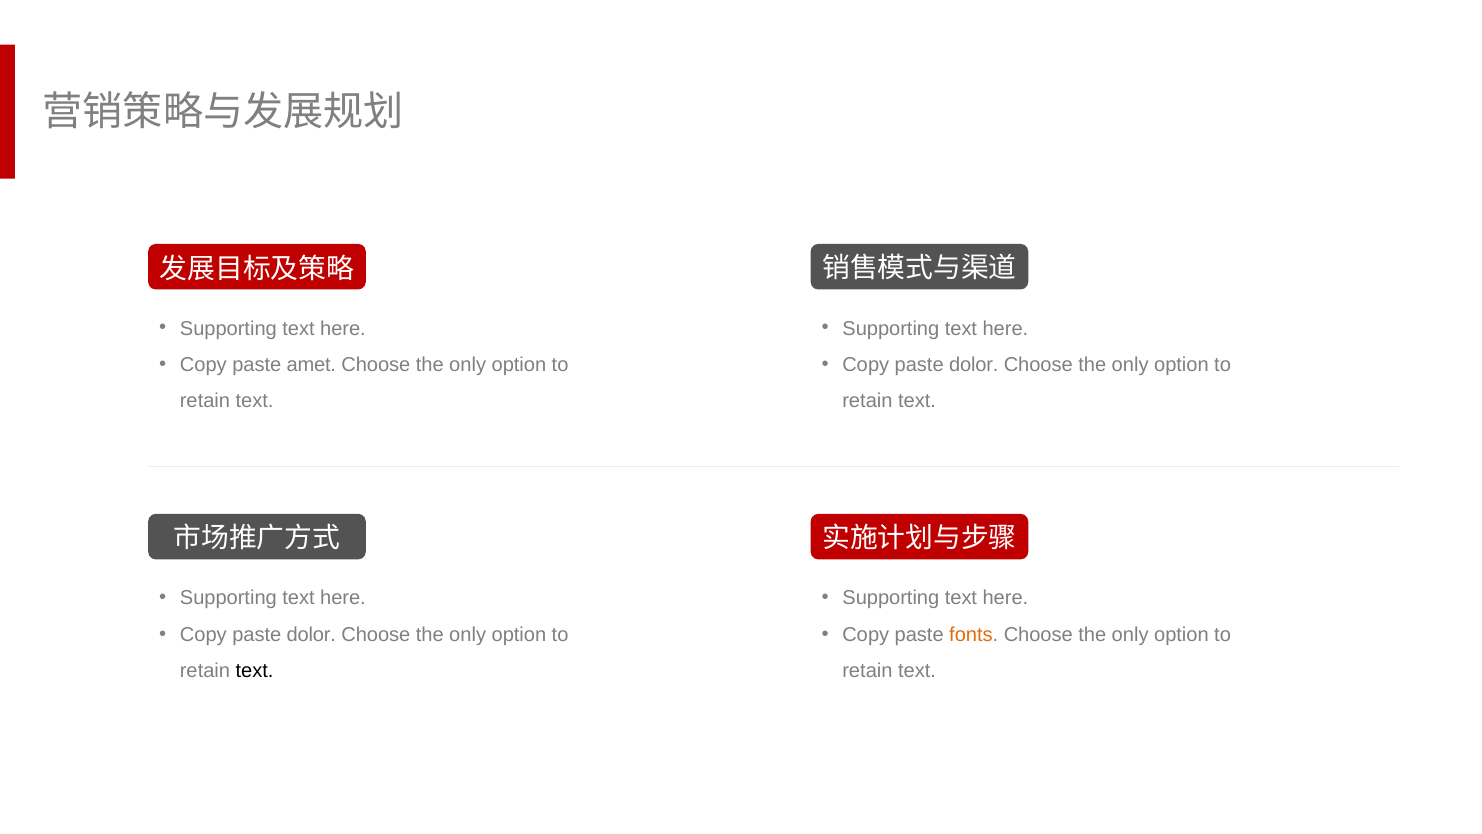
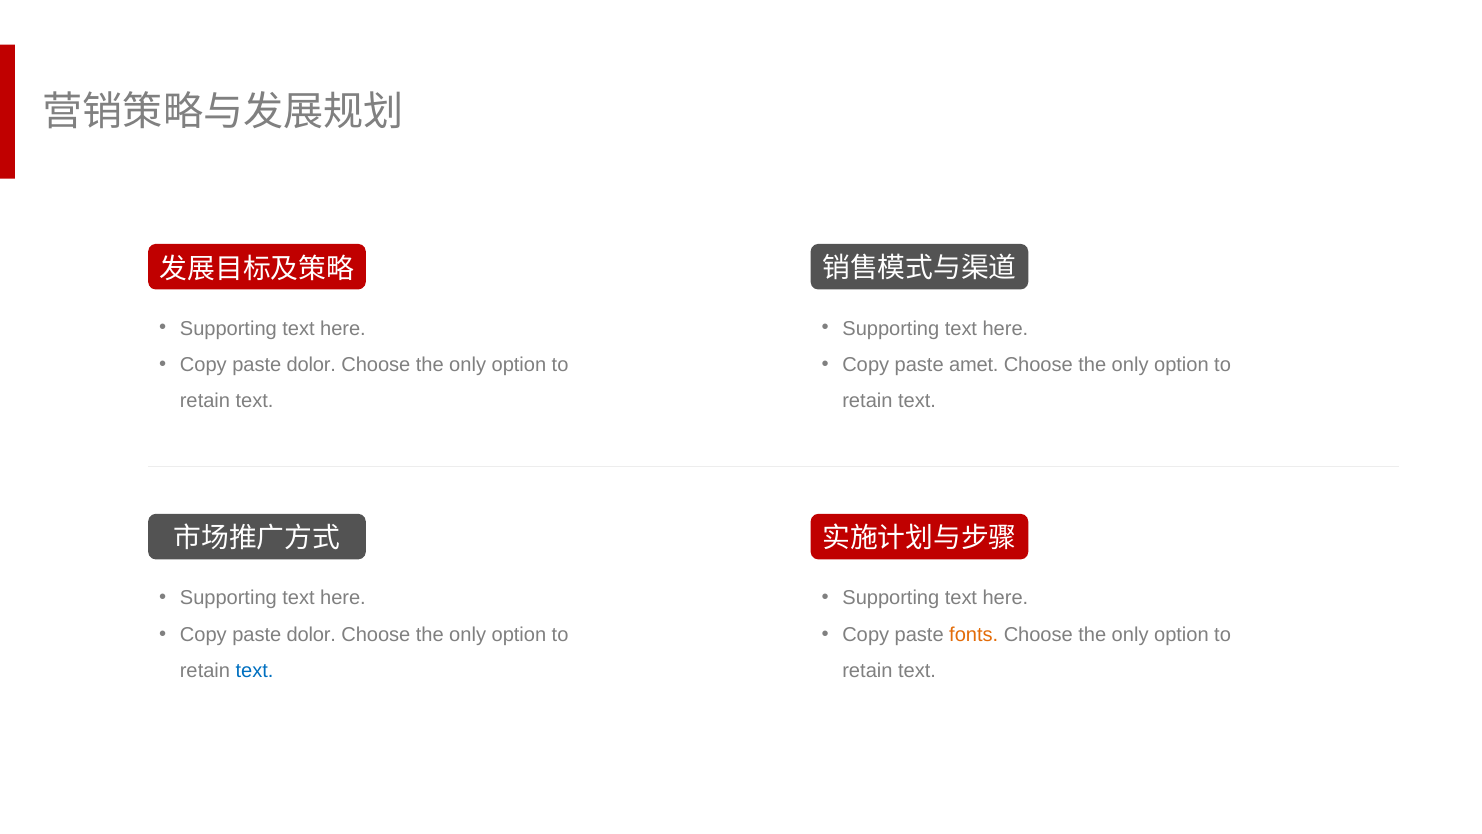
amet: amet -> dolor (311, 364)
dolor: dolor -> amet (974, 364)
text colour: black -> blue (255, 670)
